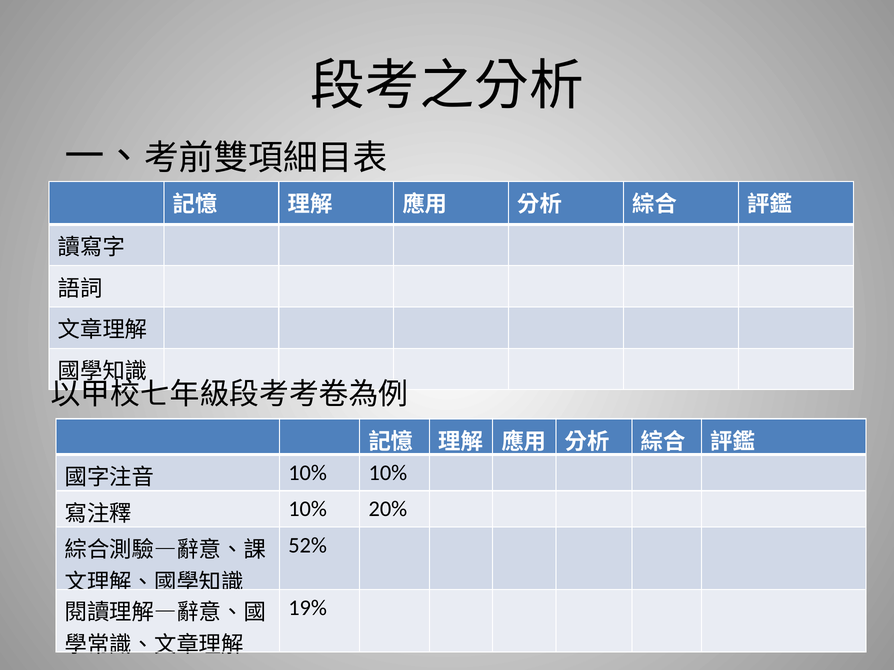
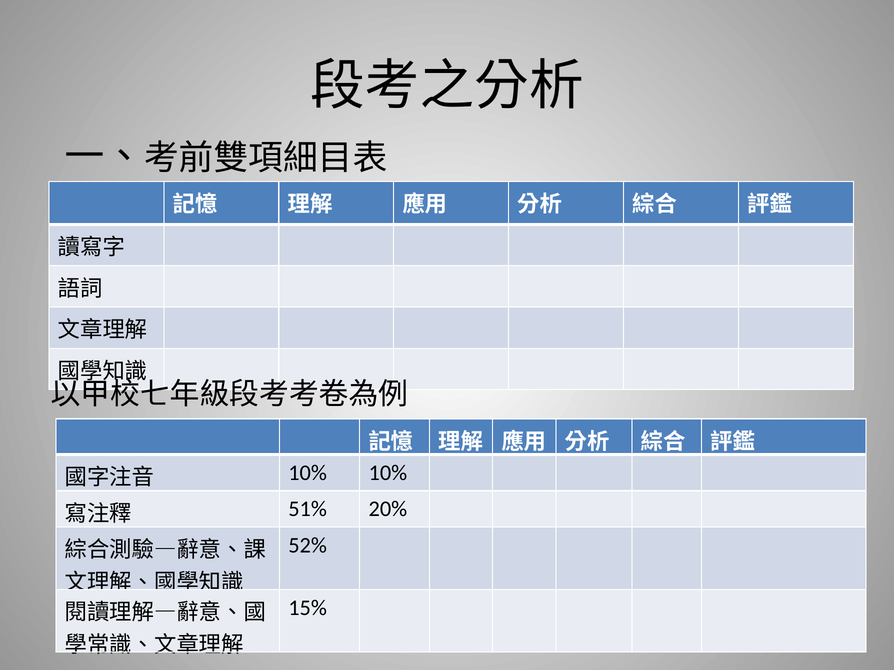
10%: 10% -> 51% (308, 509)
19%: 19% -> 15% (308, 608)
